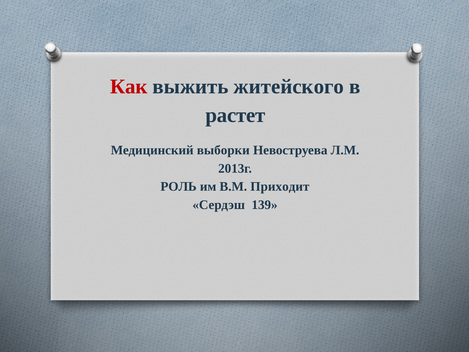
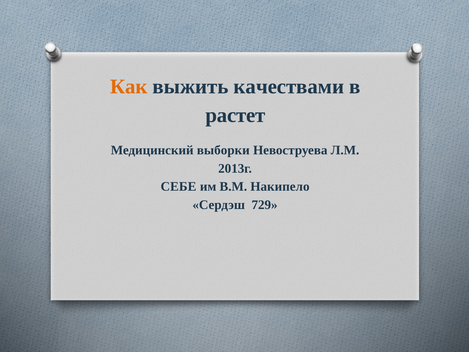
Как colour: red -> orange (129, 87)
житейского: житейского -> качествами (289, 87)
РОЛЬ: РОЛЬ -> СЕБЕ (178, 187)
Приходит: Приходит -> Накипело (280, 187)
139: 139 -> 729 (265, 205)
